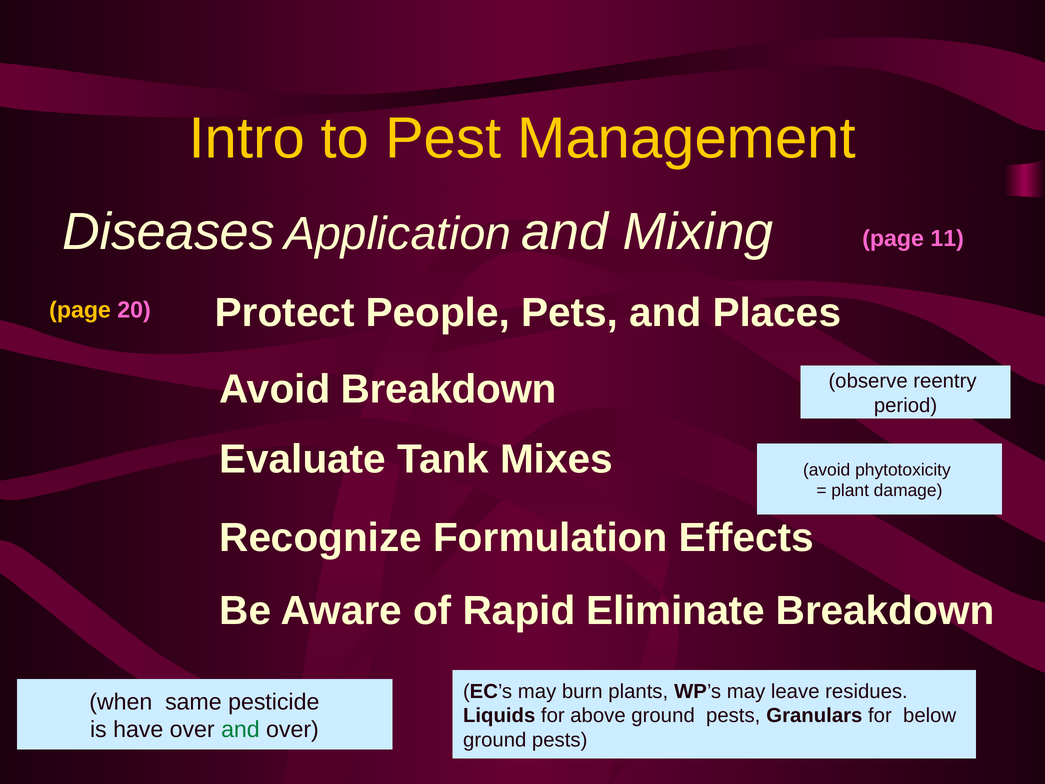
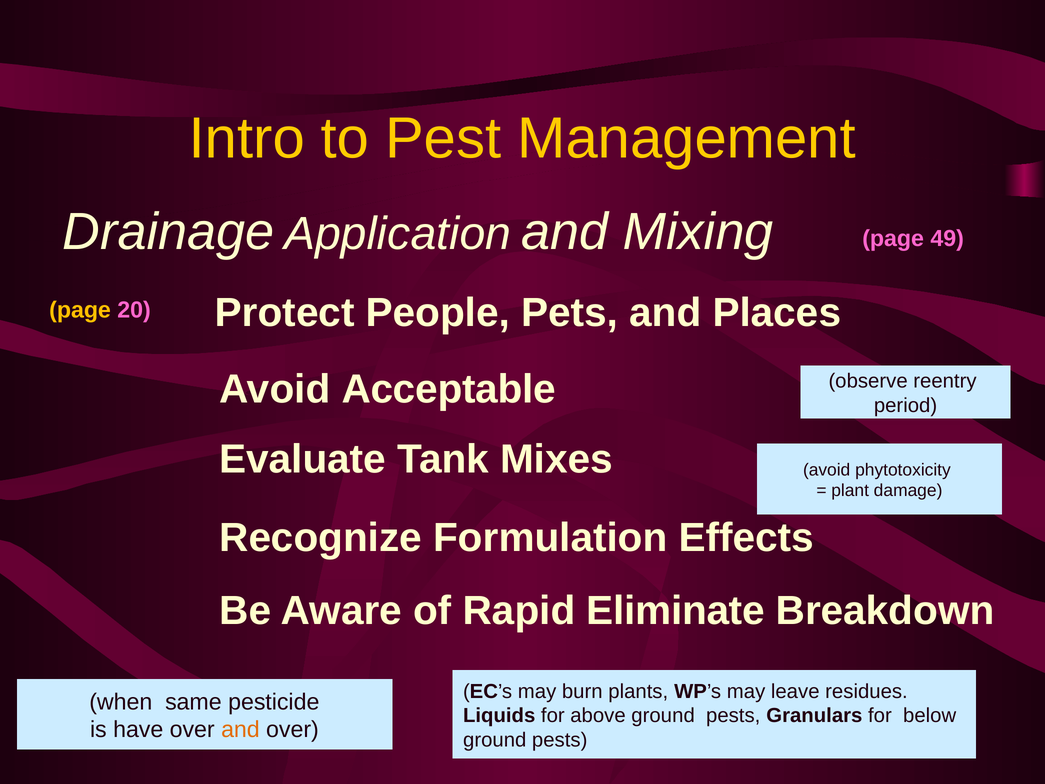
Diseases: Diseases -> Drainage (168, 232)
11: 11 -> 49 (947, 238)
Avoid Breakdown: Breakdown -> Acceptable (449, 389)
and colour: green -> orange (240, 730)
